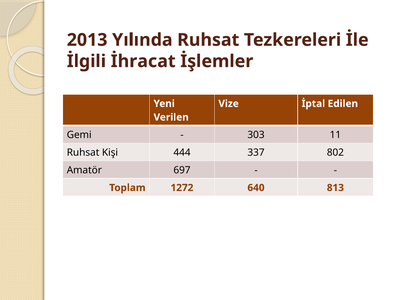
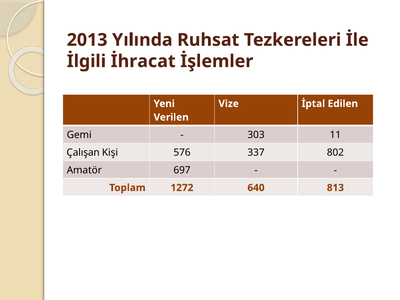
Ruhsat: Ruhsat -> Çalışan (83, 153)
444: 444 -> 576 (182, 153)
